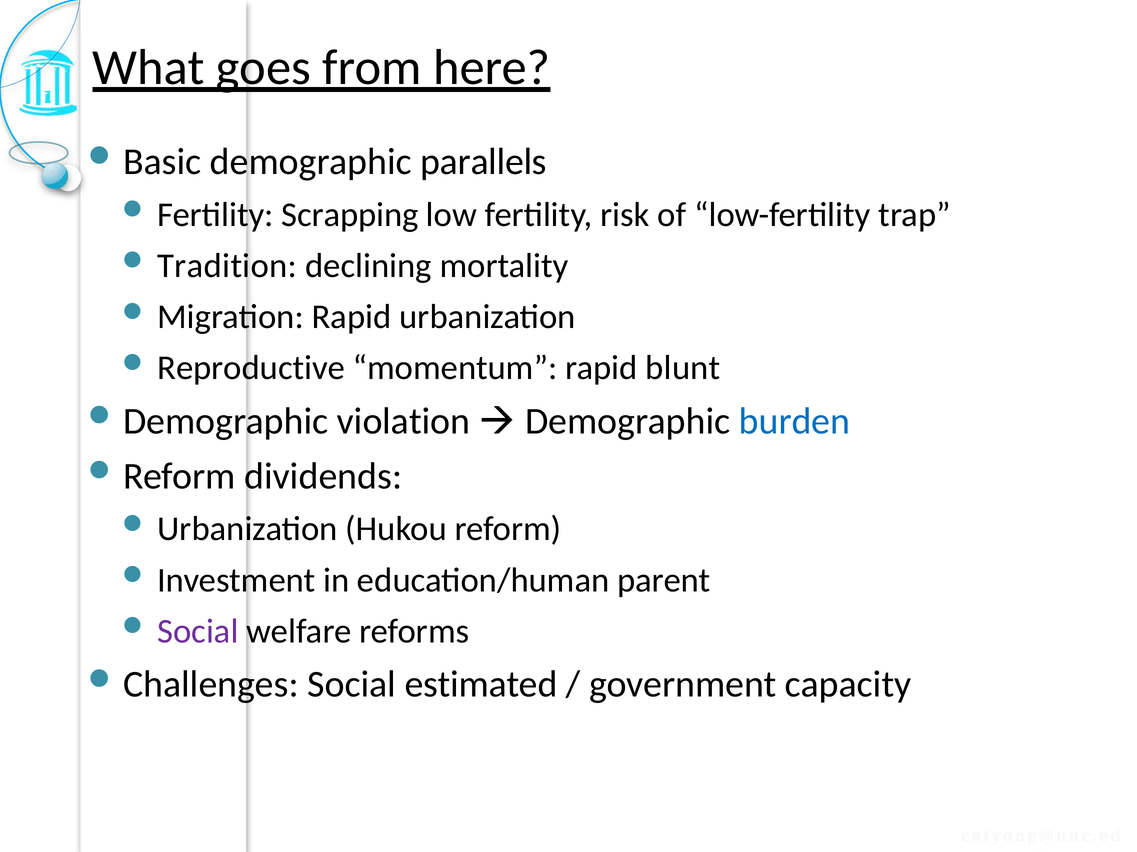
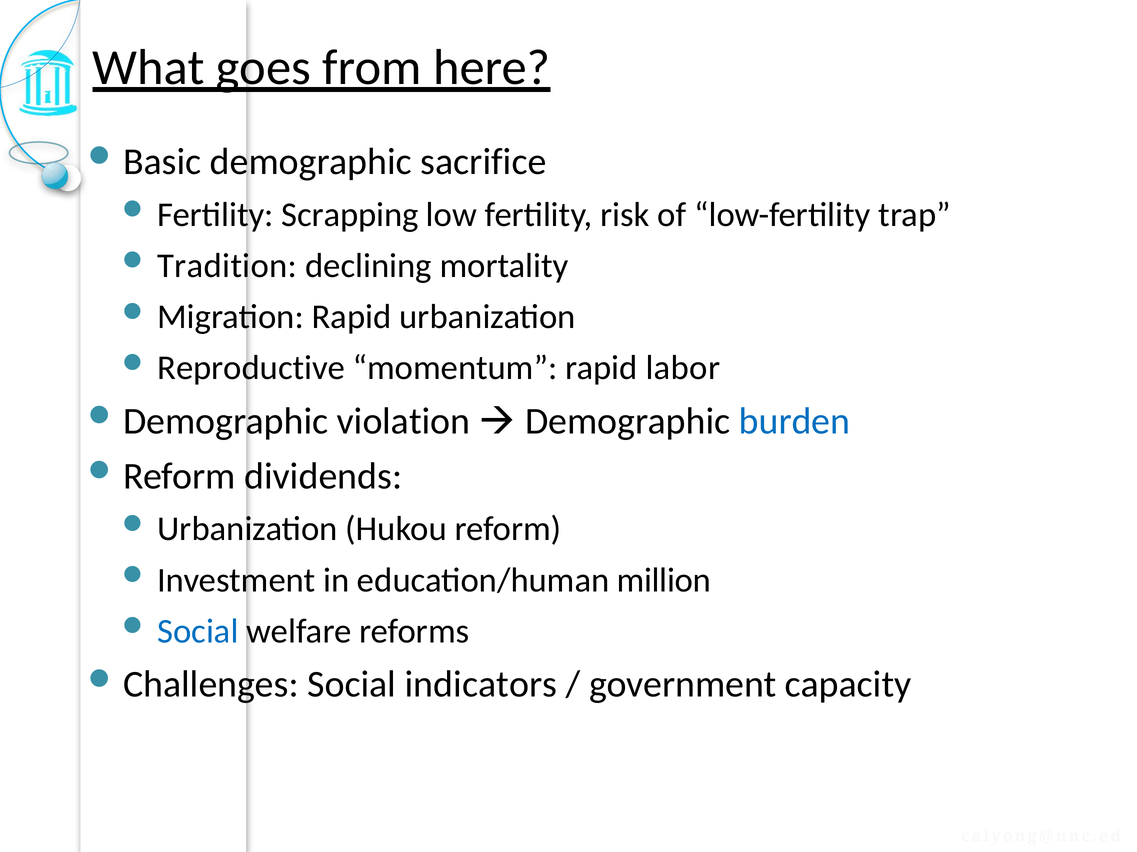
parallels: parallels -> sacrifice (483, 162)
blunt: blunt -> labor (683, 368)
parent: parent -> million (664, 581)
Social colour: purple -> blue (198, 632)
estimated: estimated -> indicators (481, 685)
